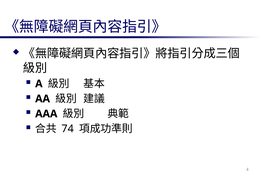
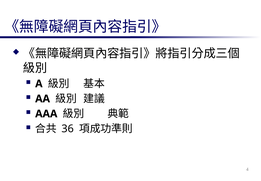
74: 74 -> 36 (68, 129)
